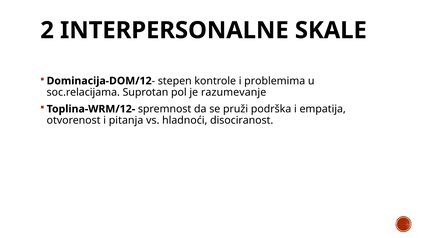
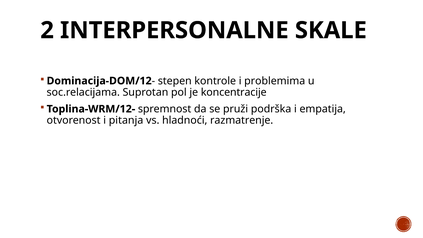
razumevanje: razumevanje -> koncentracije (234, 92)
disociranost: disociranost -> razmatrenje (242, 120)
